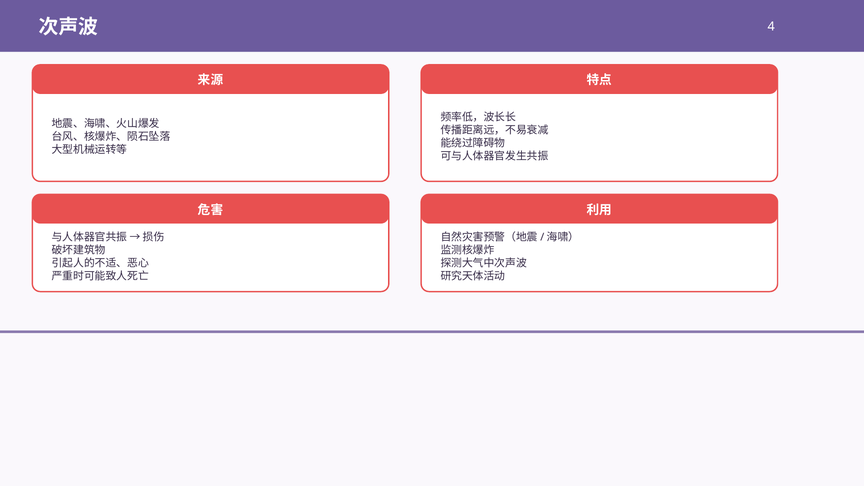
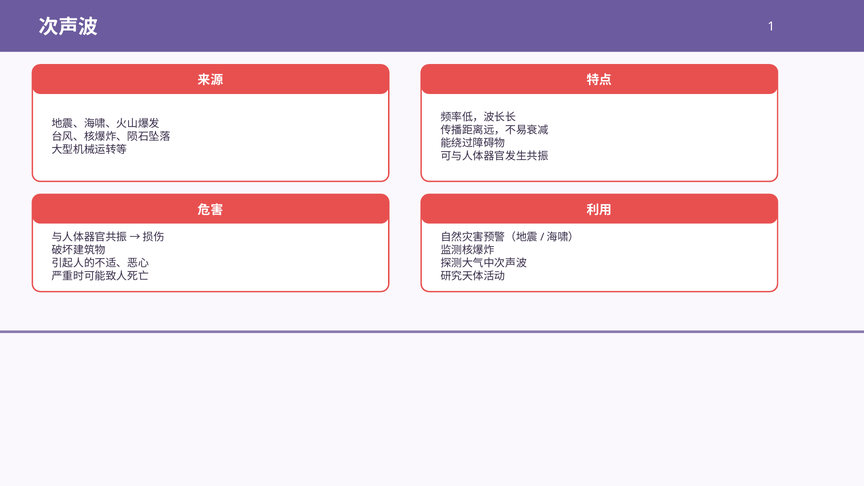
4: 4 -> 1 (771, 27)
